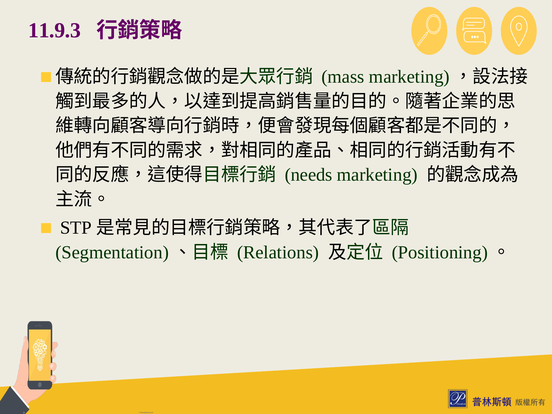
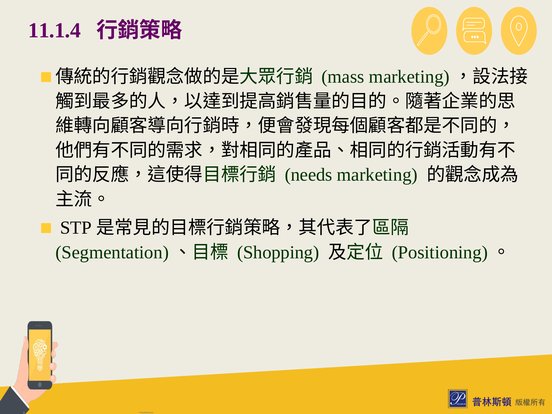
11.9.3: 11.9.3 -> 11.1.4 (55, 30)
Relations: Relations -> Shopping (278, 252)
